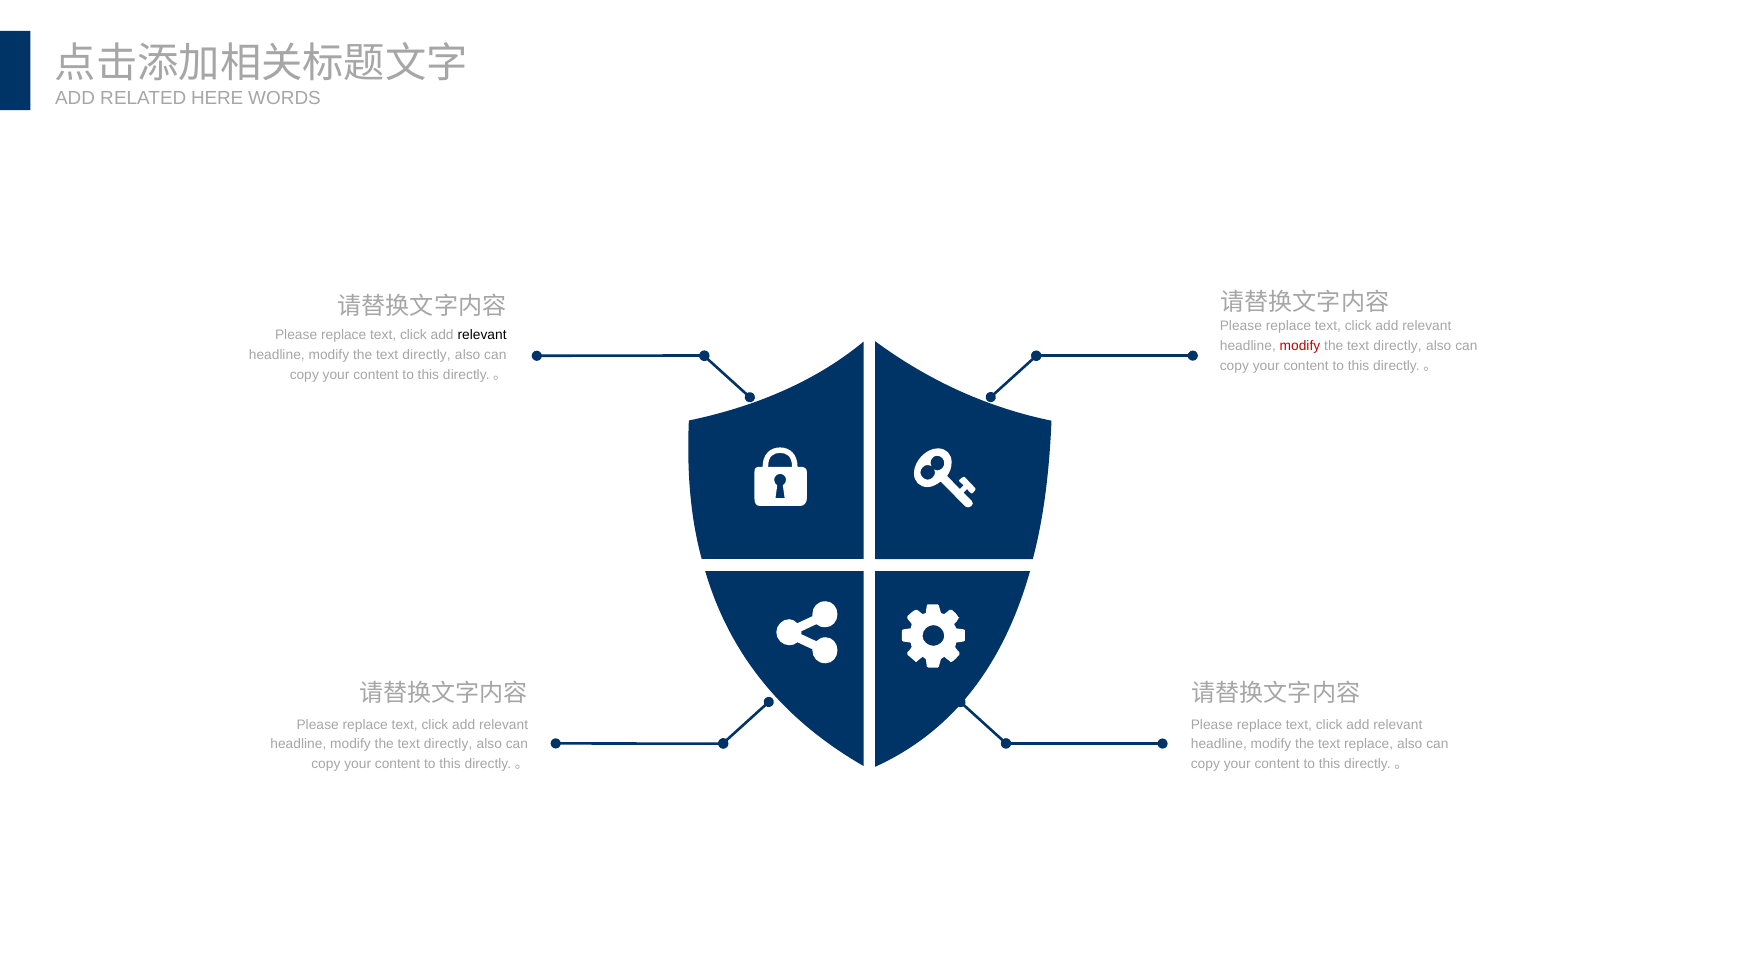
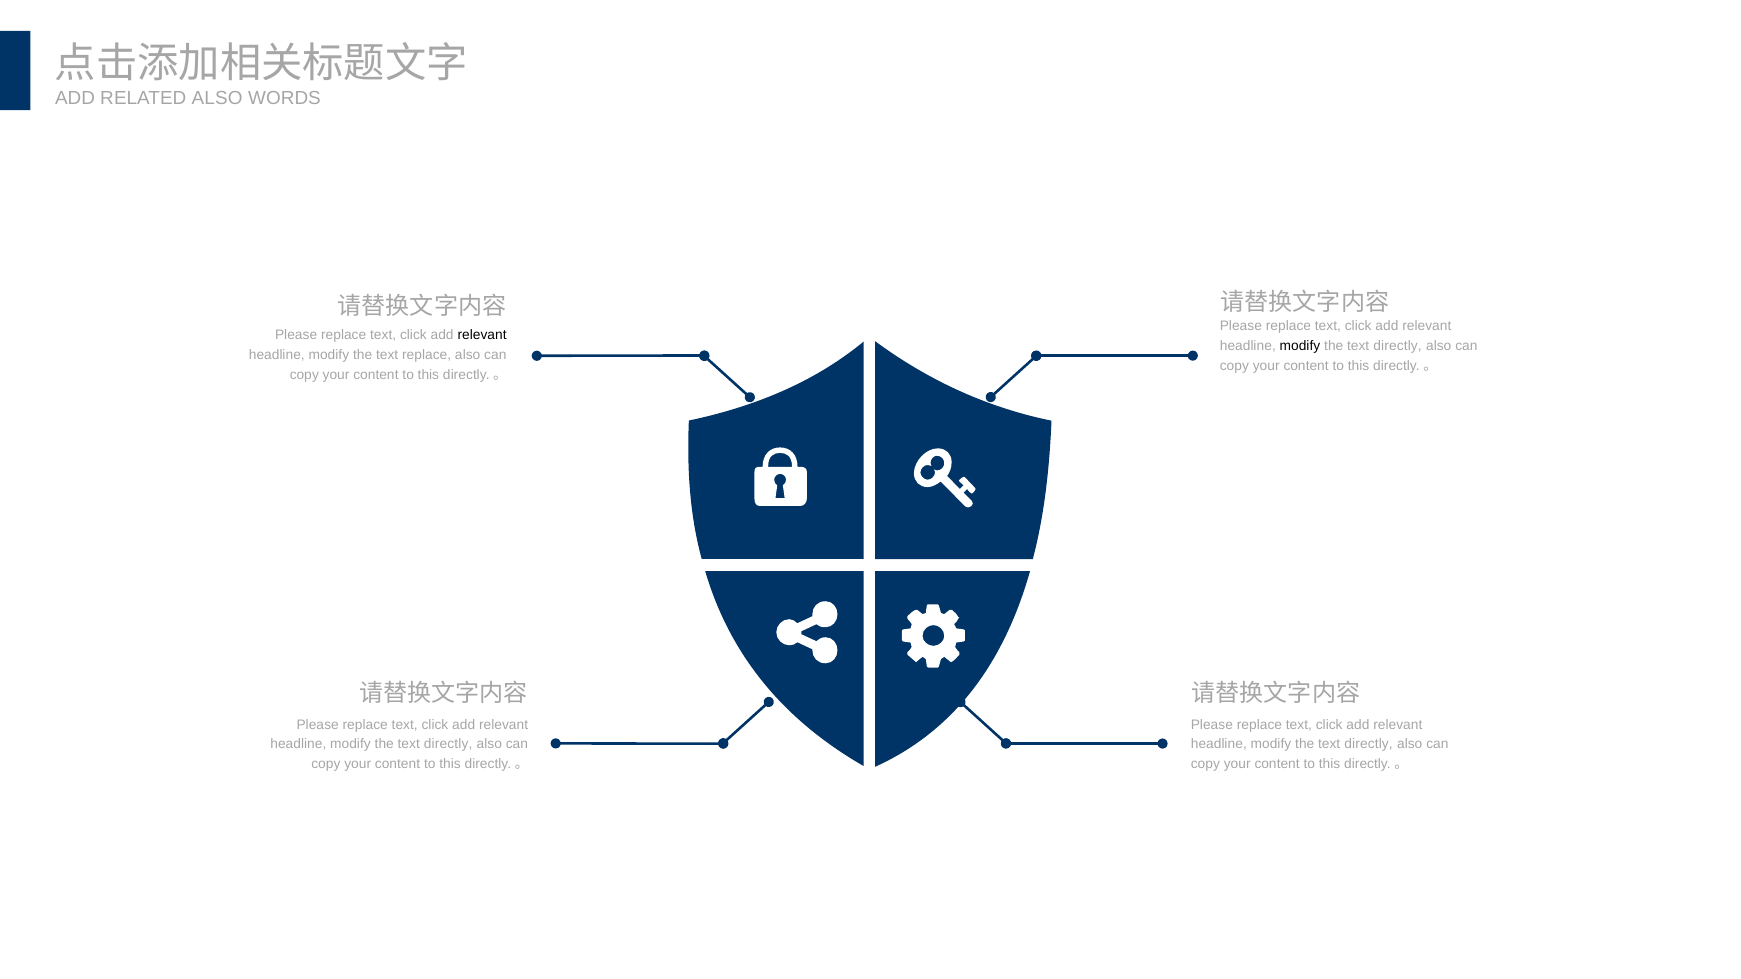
RELATED HERE: HERE -> ALSO (217, 99)
modify colour: red -> black (1300, 346)
directly: directly -> replace (427, 355)
replace: replace -> directly (1369, 745)
